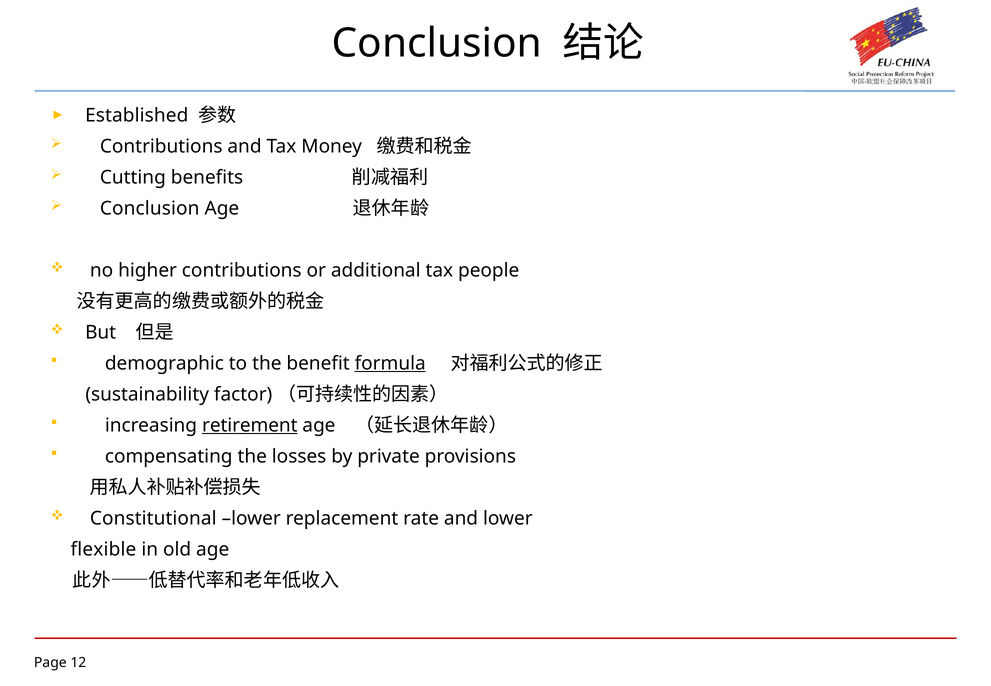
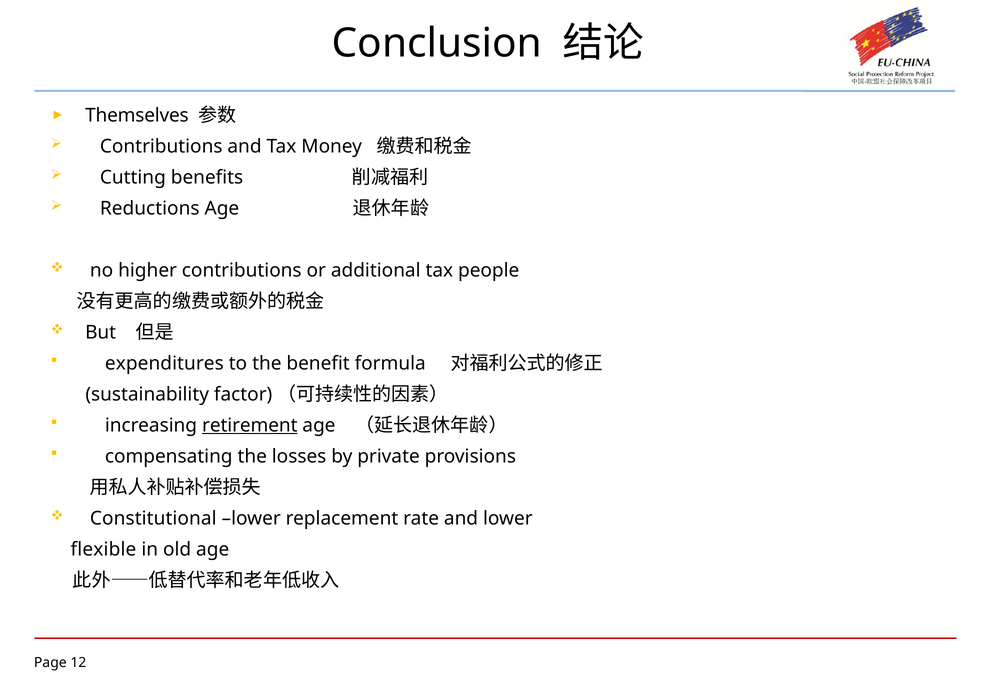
Established: Established -> Themselves (137, 115)
Conclusion: Conclusion -> Reductions (150, 208)
demographic: demographic -> expenditures (164, 364)
formula underline: present -> none (390, 364)
